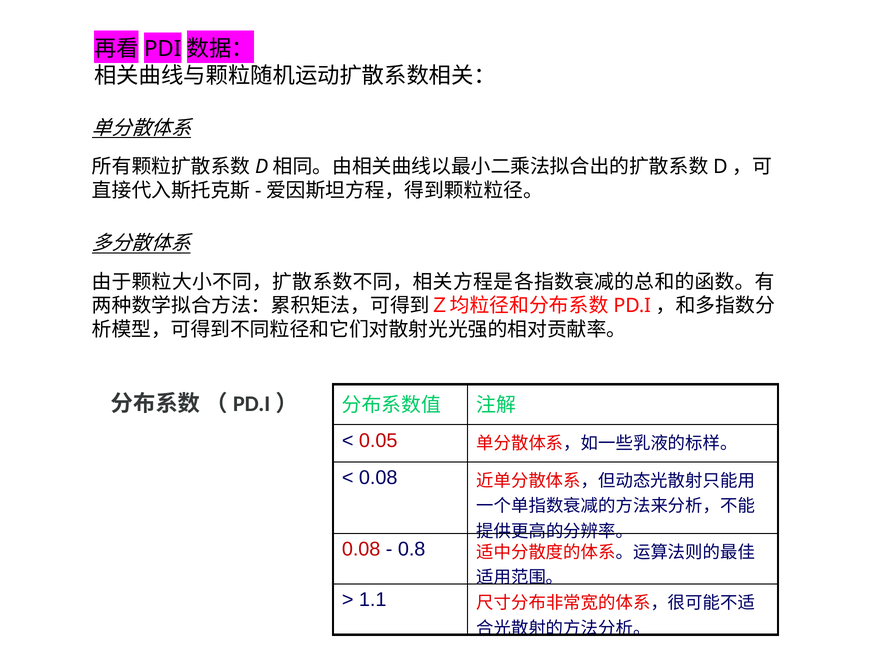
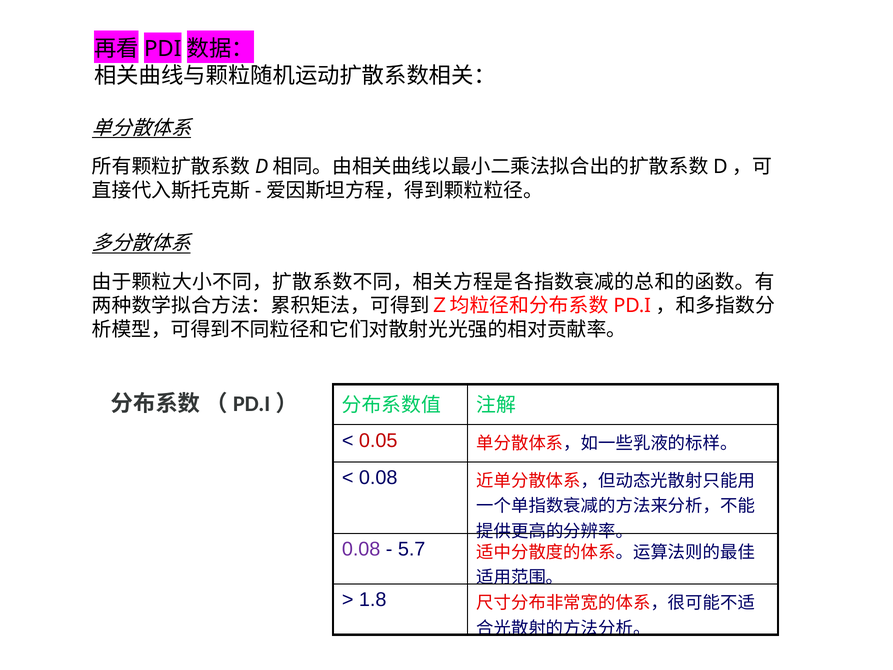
0.08 colour: red -> purple (361, 549)
0.8: 0.8 -> 5.7 (412, 549)
1.1: 1.1 -> 1.8 (373, 600)
